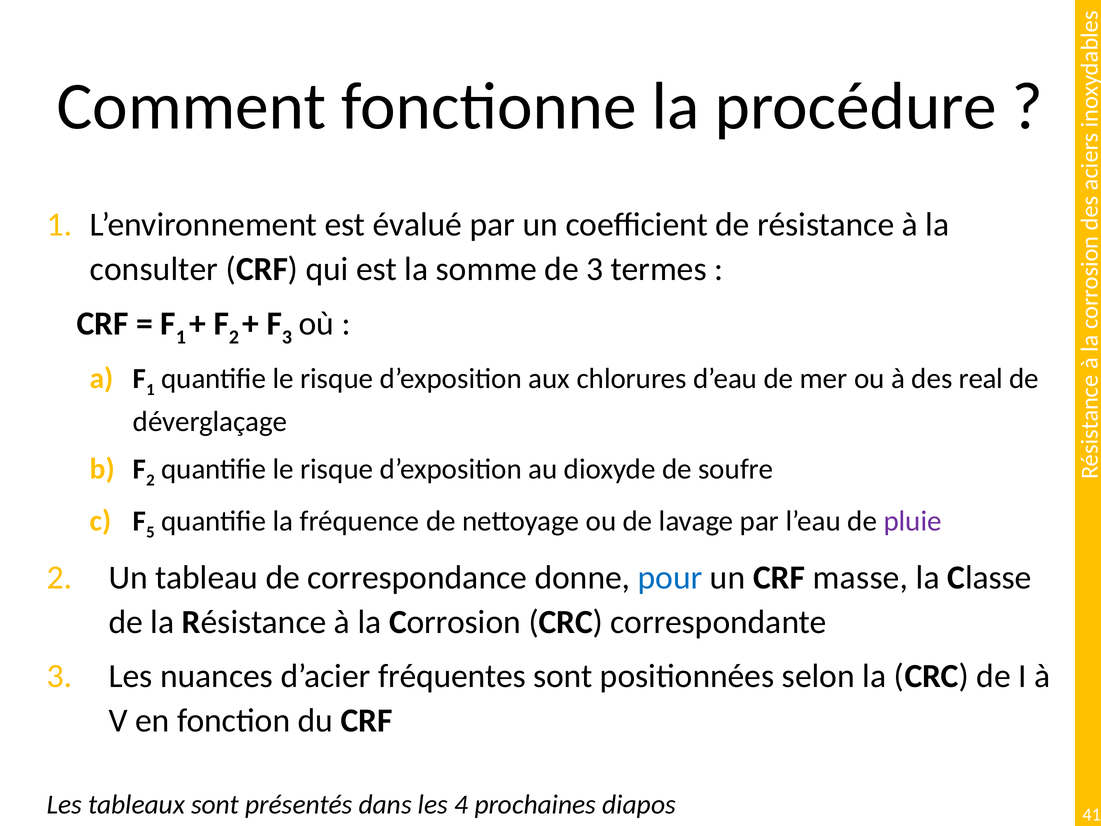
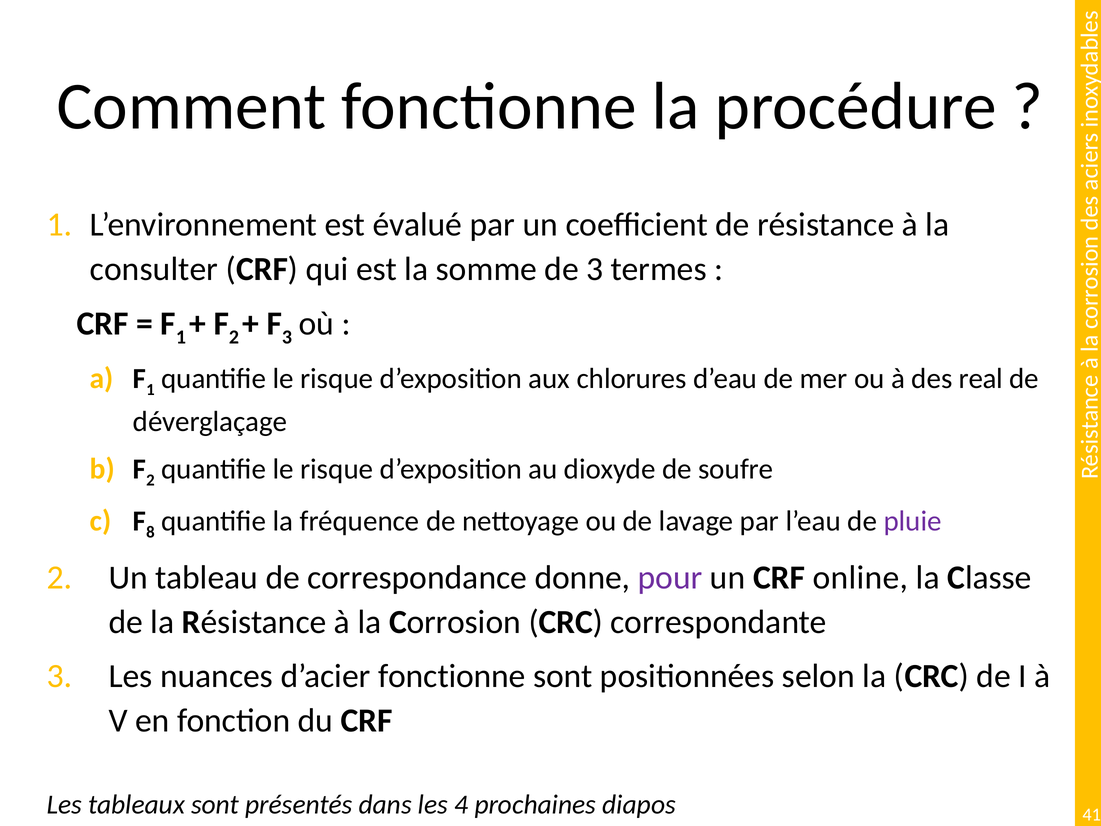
5: 5 -> 8 (150, 532)
pour colour: blue -> purple (670, 578)
masse: masse -> online (860, 578)
d’acier fréquentes: fréquentes -> fonctionne (452, 676)
